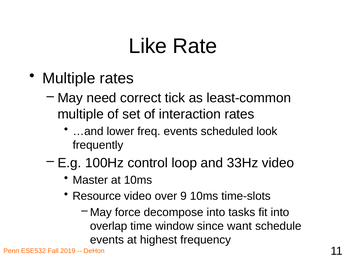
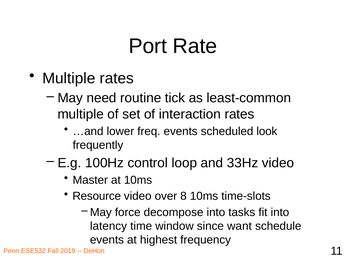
Like: Like -> Port (148, 46)
correct: correct -> routine (141, 98)
9: 9 -> 8 (184, 197)
overlap: overlap -> latency (108, 227)
